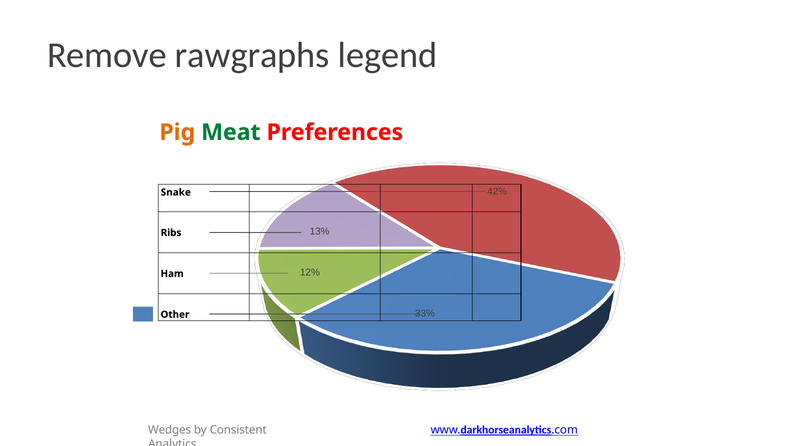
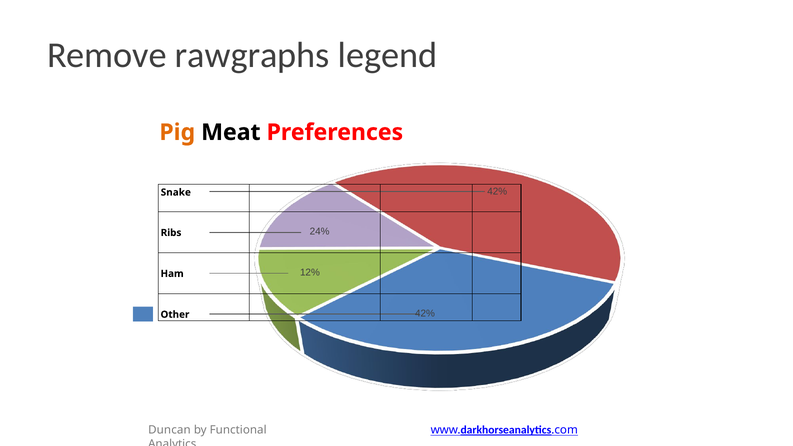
Meat colour: green -> black (231, 132)
13%: 13% -> 24% (320, 232)
Other 33%: 33% -> 42% (425, 313)
Wedges: Wedges -> Duncan (169, 430)
Consistent: Consistent -> Functional (238, 430)
